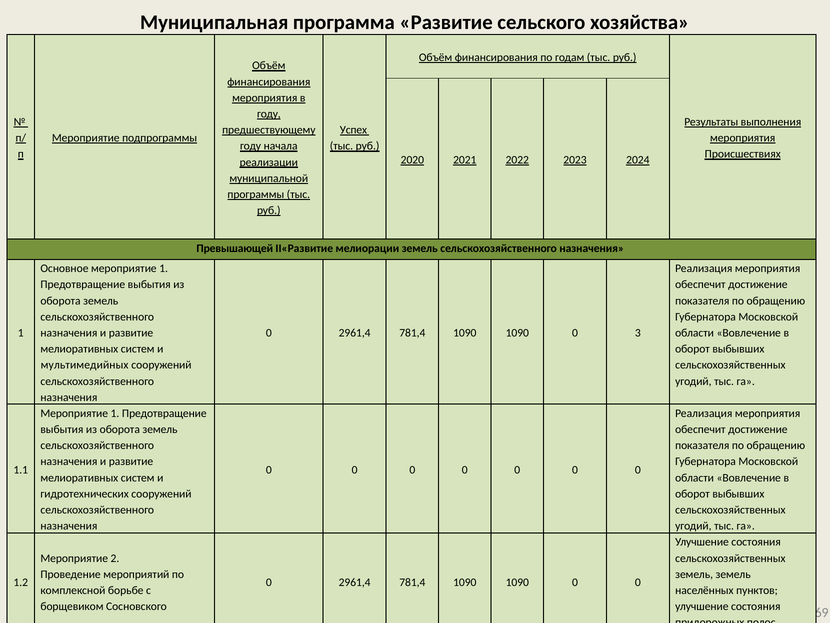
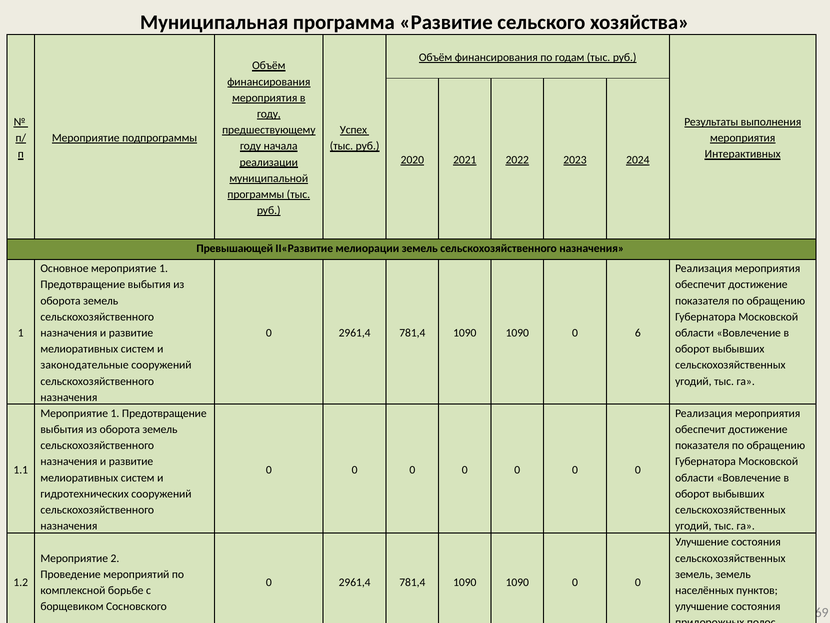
Происшествиях: Происшествиях -> Интерактивных (743, 154)
3: 3 -> 6 (638, 333)
мультимедийных: мультимедийных -> законодательные (85, 365)
